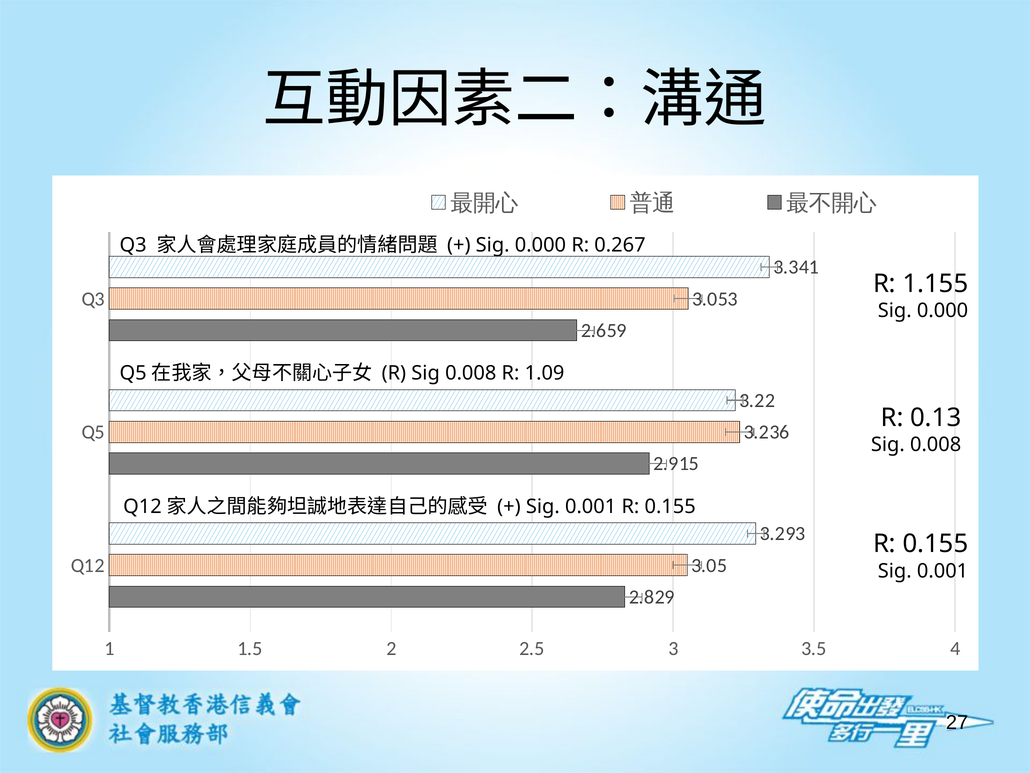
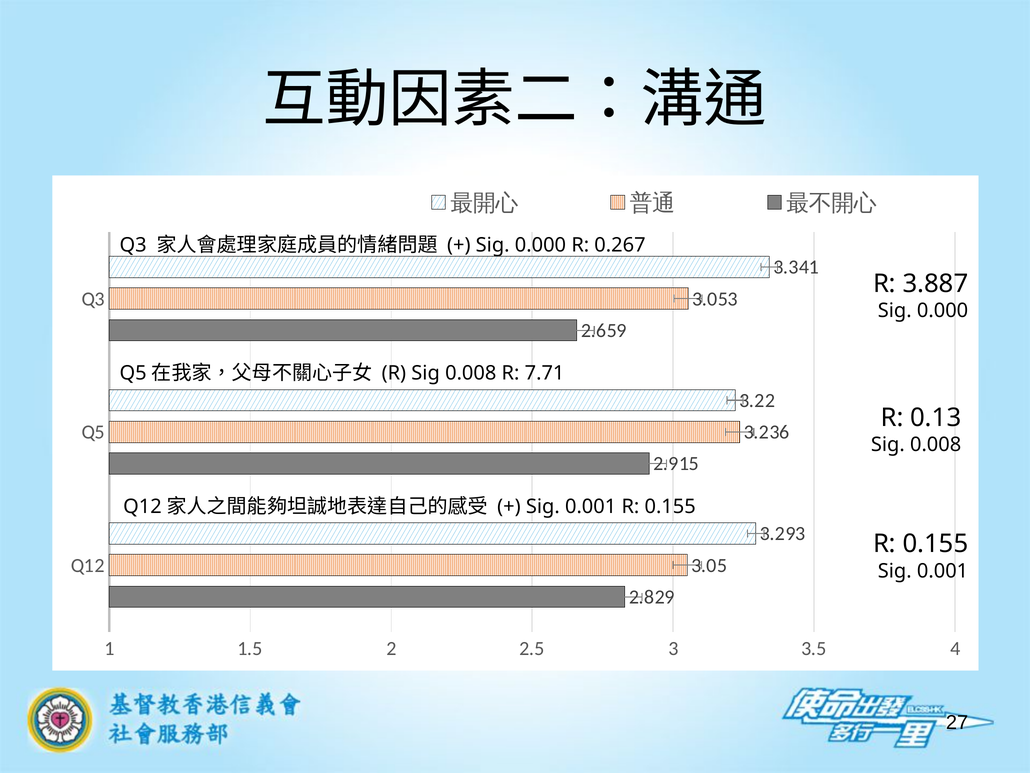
1.155: 1.155 -> 3.887 (935, 283)
1.09: 1.09 -> 7.71 (545, 373)
